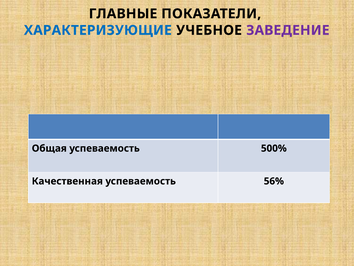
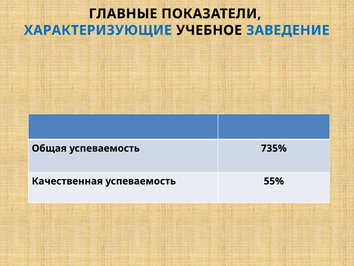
ЗАВЕДЕНИЕ colour: purple -> blue (288, 30)
500%: 500% -> 735% (274, 148)
56%: 56% -> 55% (274, 181)
